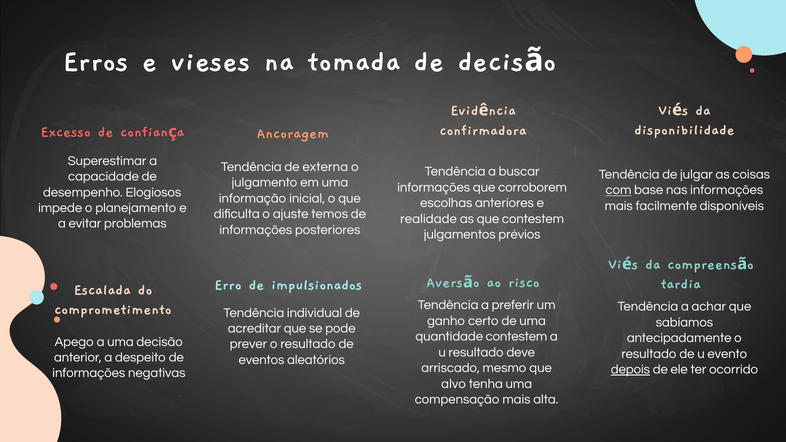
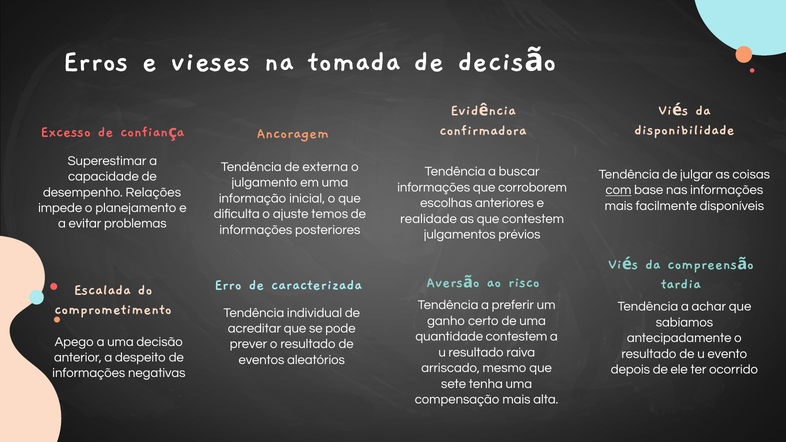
Elogiosos: Elogiosos -> Relações (153, 192)
impulsionados: impulsionados -> caracterizada (317, 284)
deve: deve -> raiva (521, 352)
depois underline: present -> none (630, 370)
alvo: alvo -> sete (454, 384)
